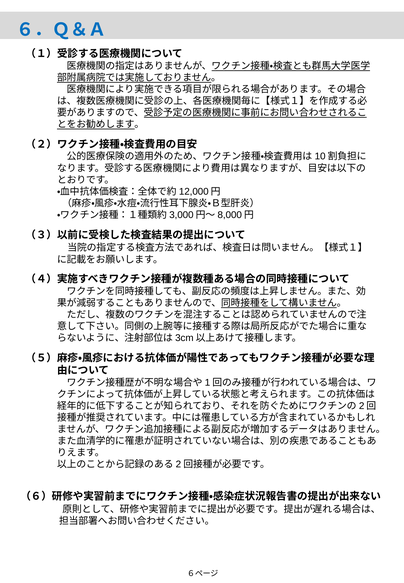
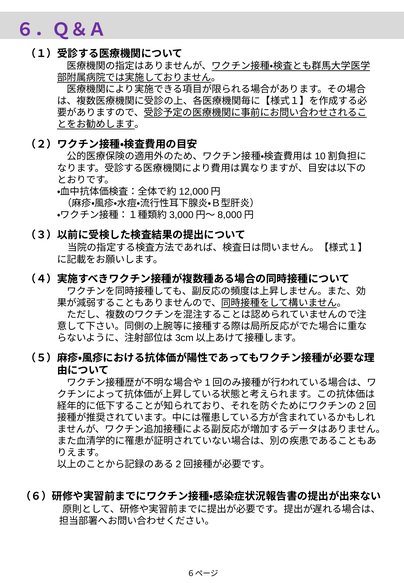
６．Ｑ＆Ａ colour: blue -> purple (61, 30)
